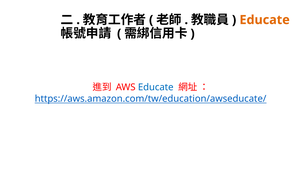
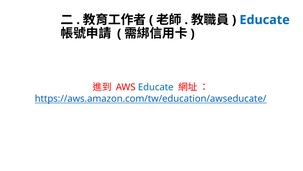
Educate colour: orange -> blue (265, 20)
